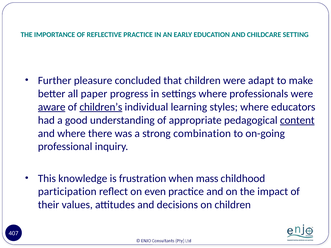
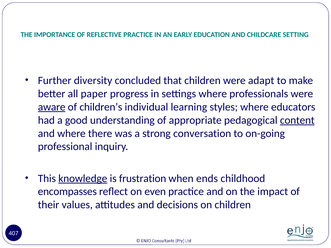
pleasure: pleasure -> diversity (93, 81)
children’s underline: present -> none (101, 107)
combination: combination -> conversation (202, 134)
knowledge underline: none -> present (83, 179)
mass: mass -> ends (207, 179)
participation: participation -> encompasses (67, 192)
